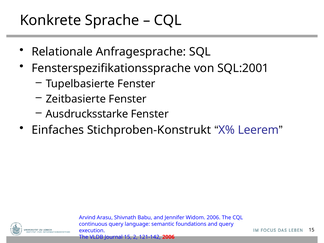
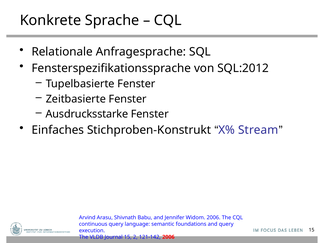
SQL:2001: SQL:2001 -> SQL:2012 (243, 68)
Leerem: Leerem -> Stream (258, 130)
